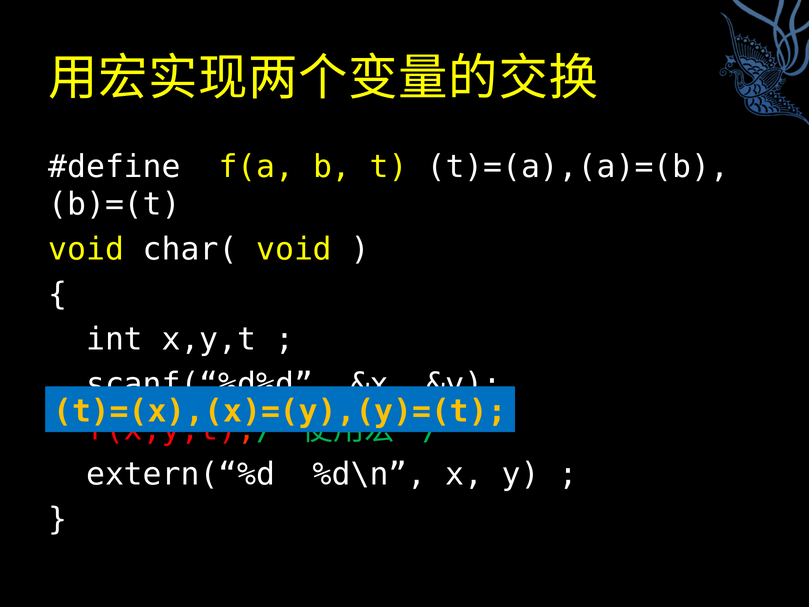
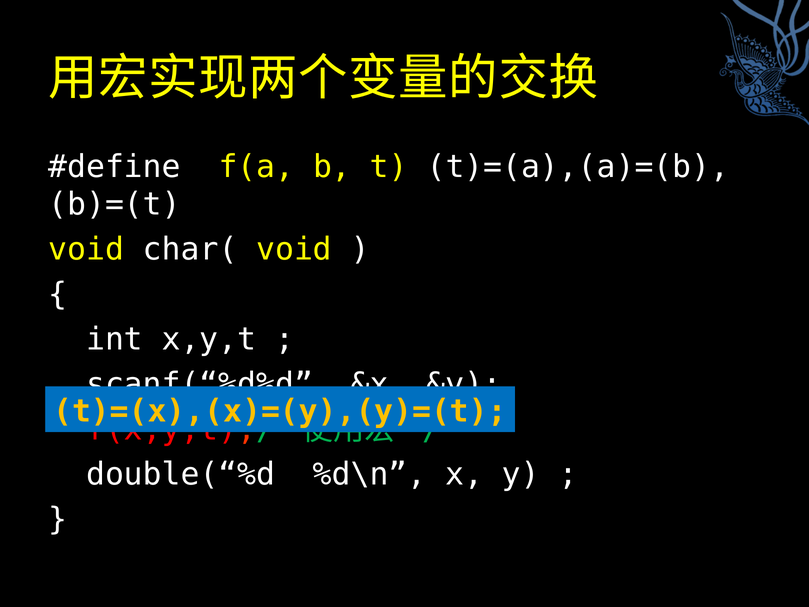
extern(“%d: extern(“%d -> double(“%d (181, 474)
